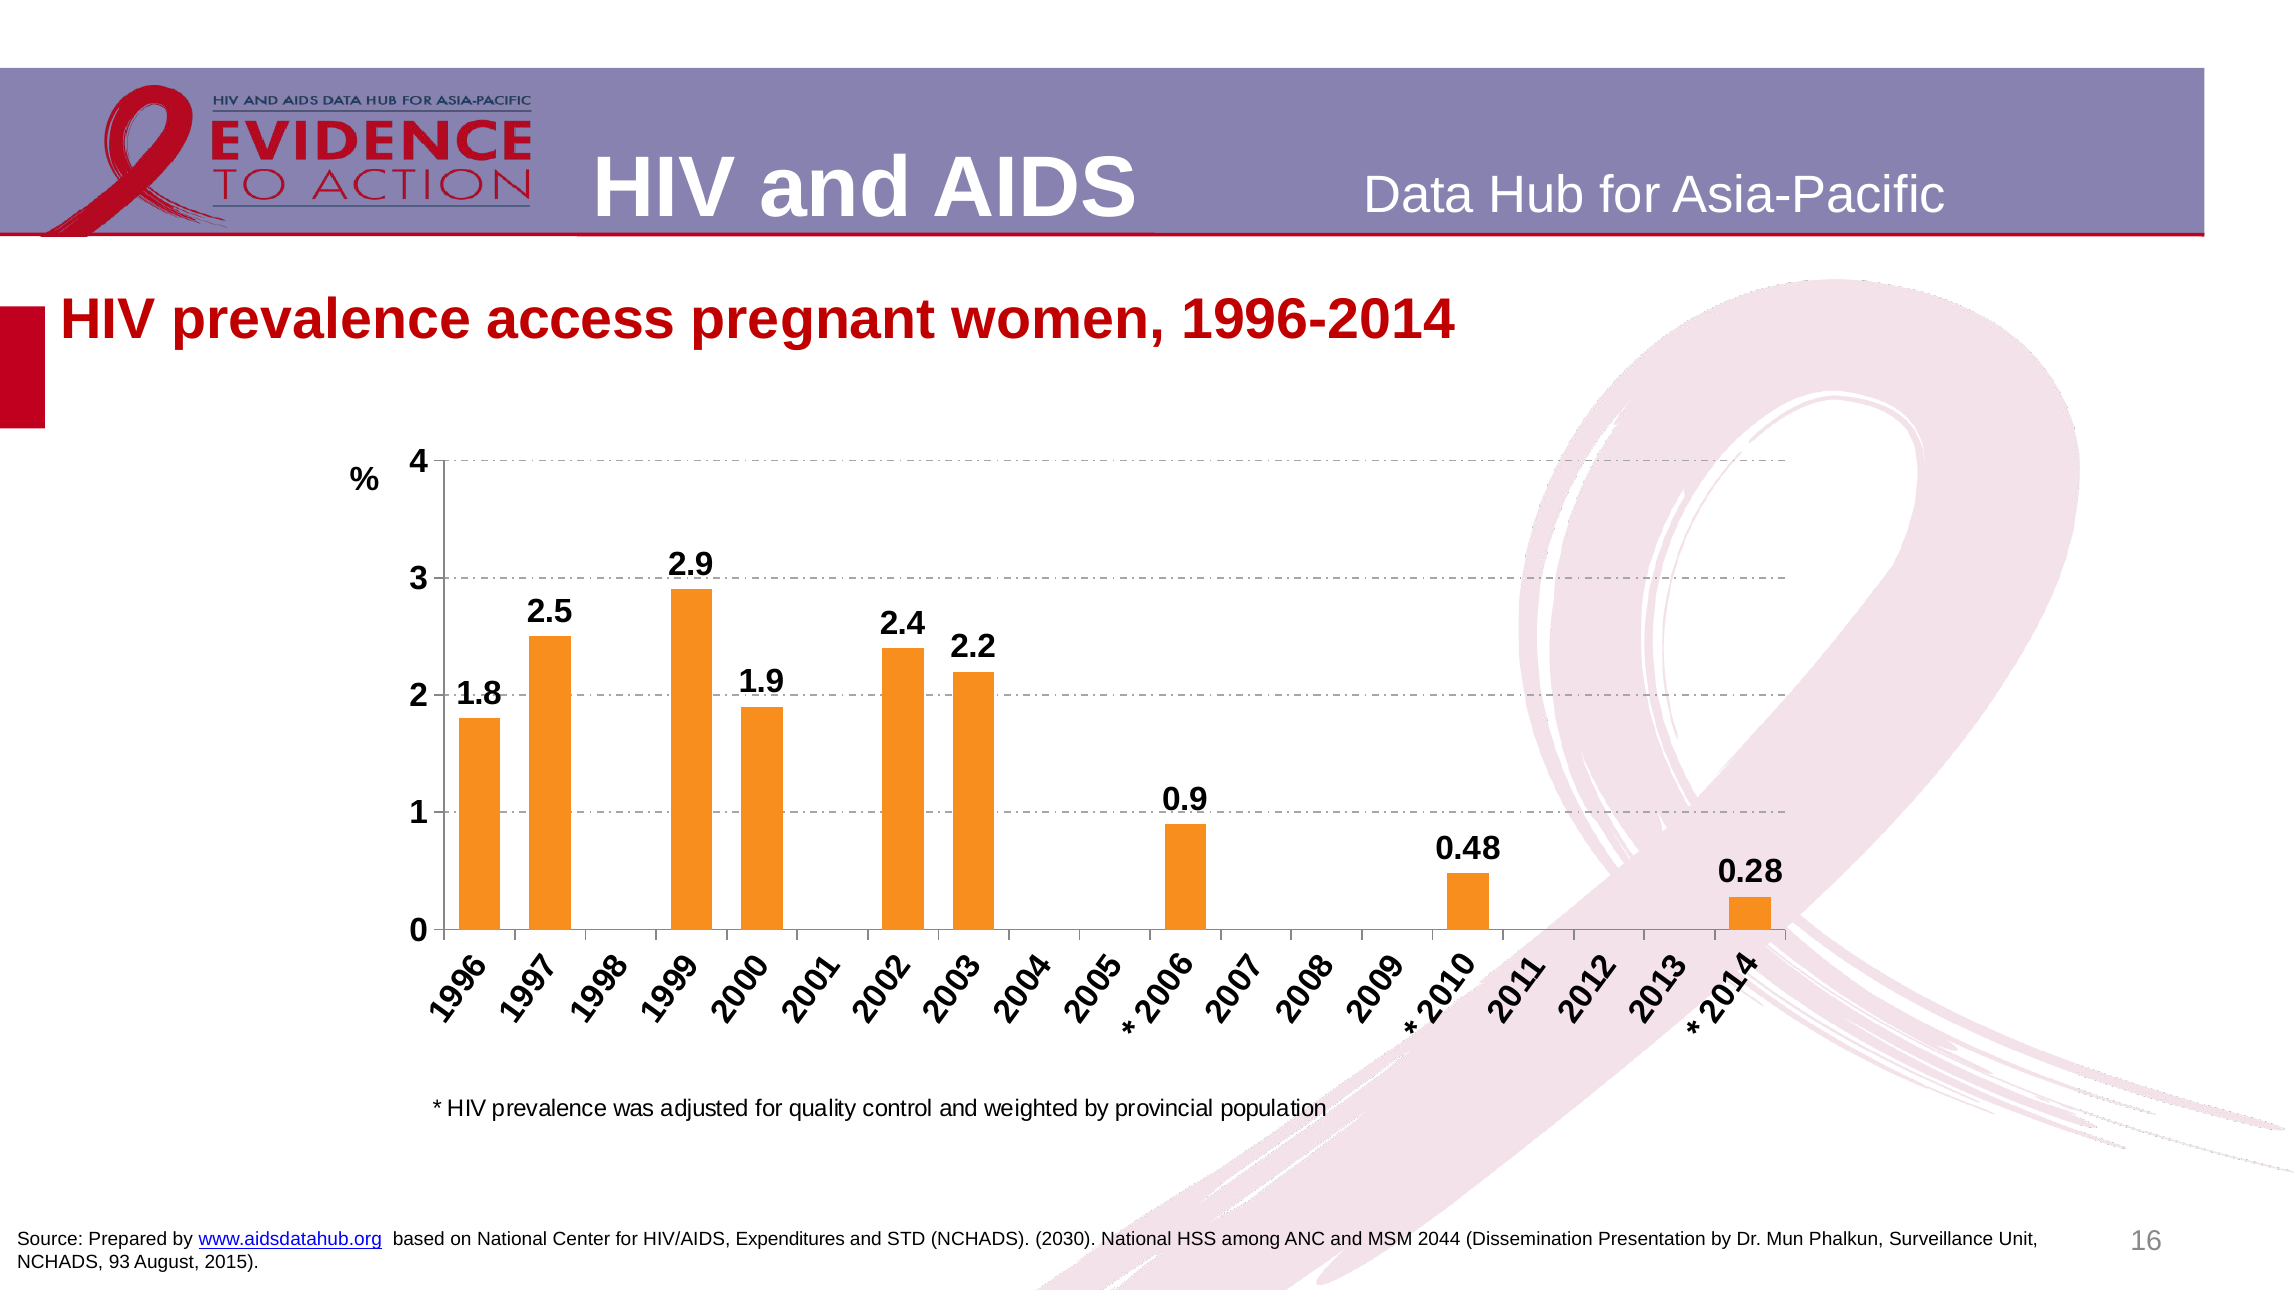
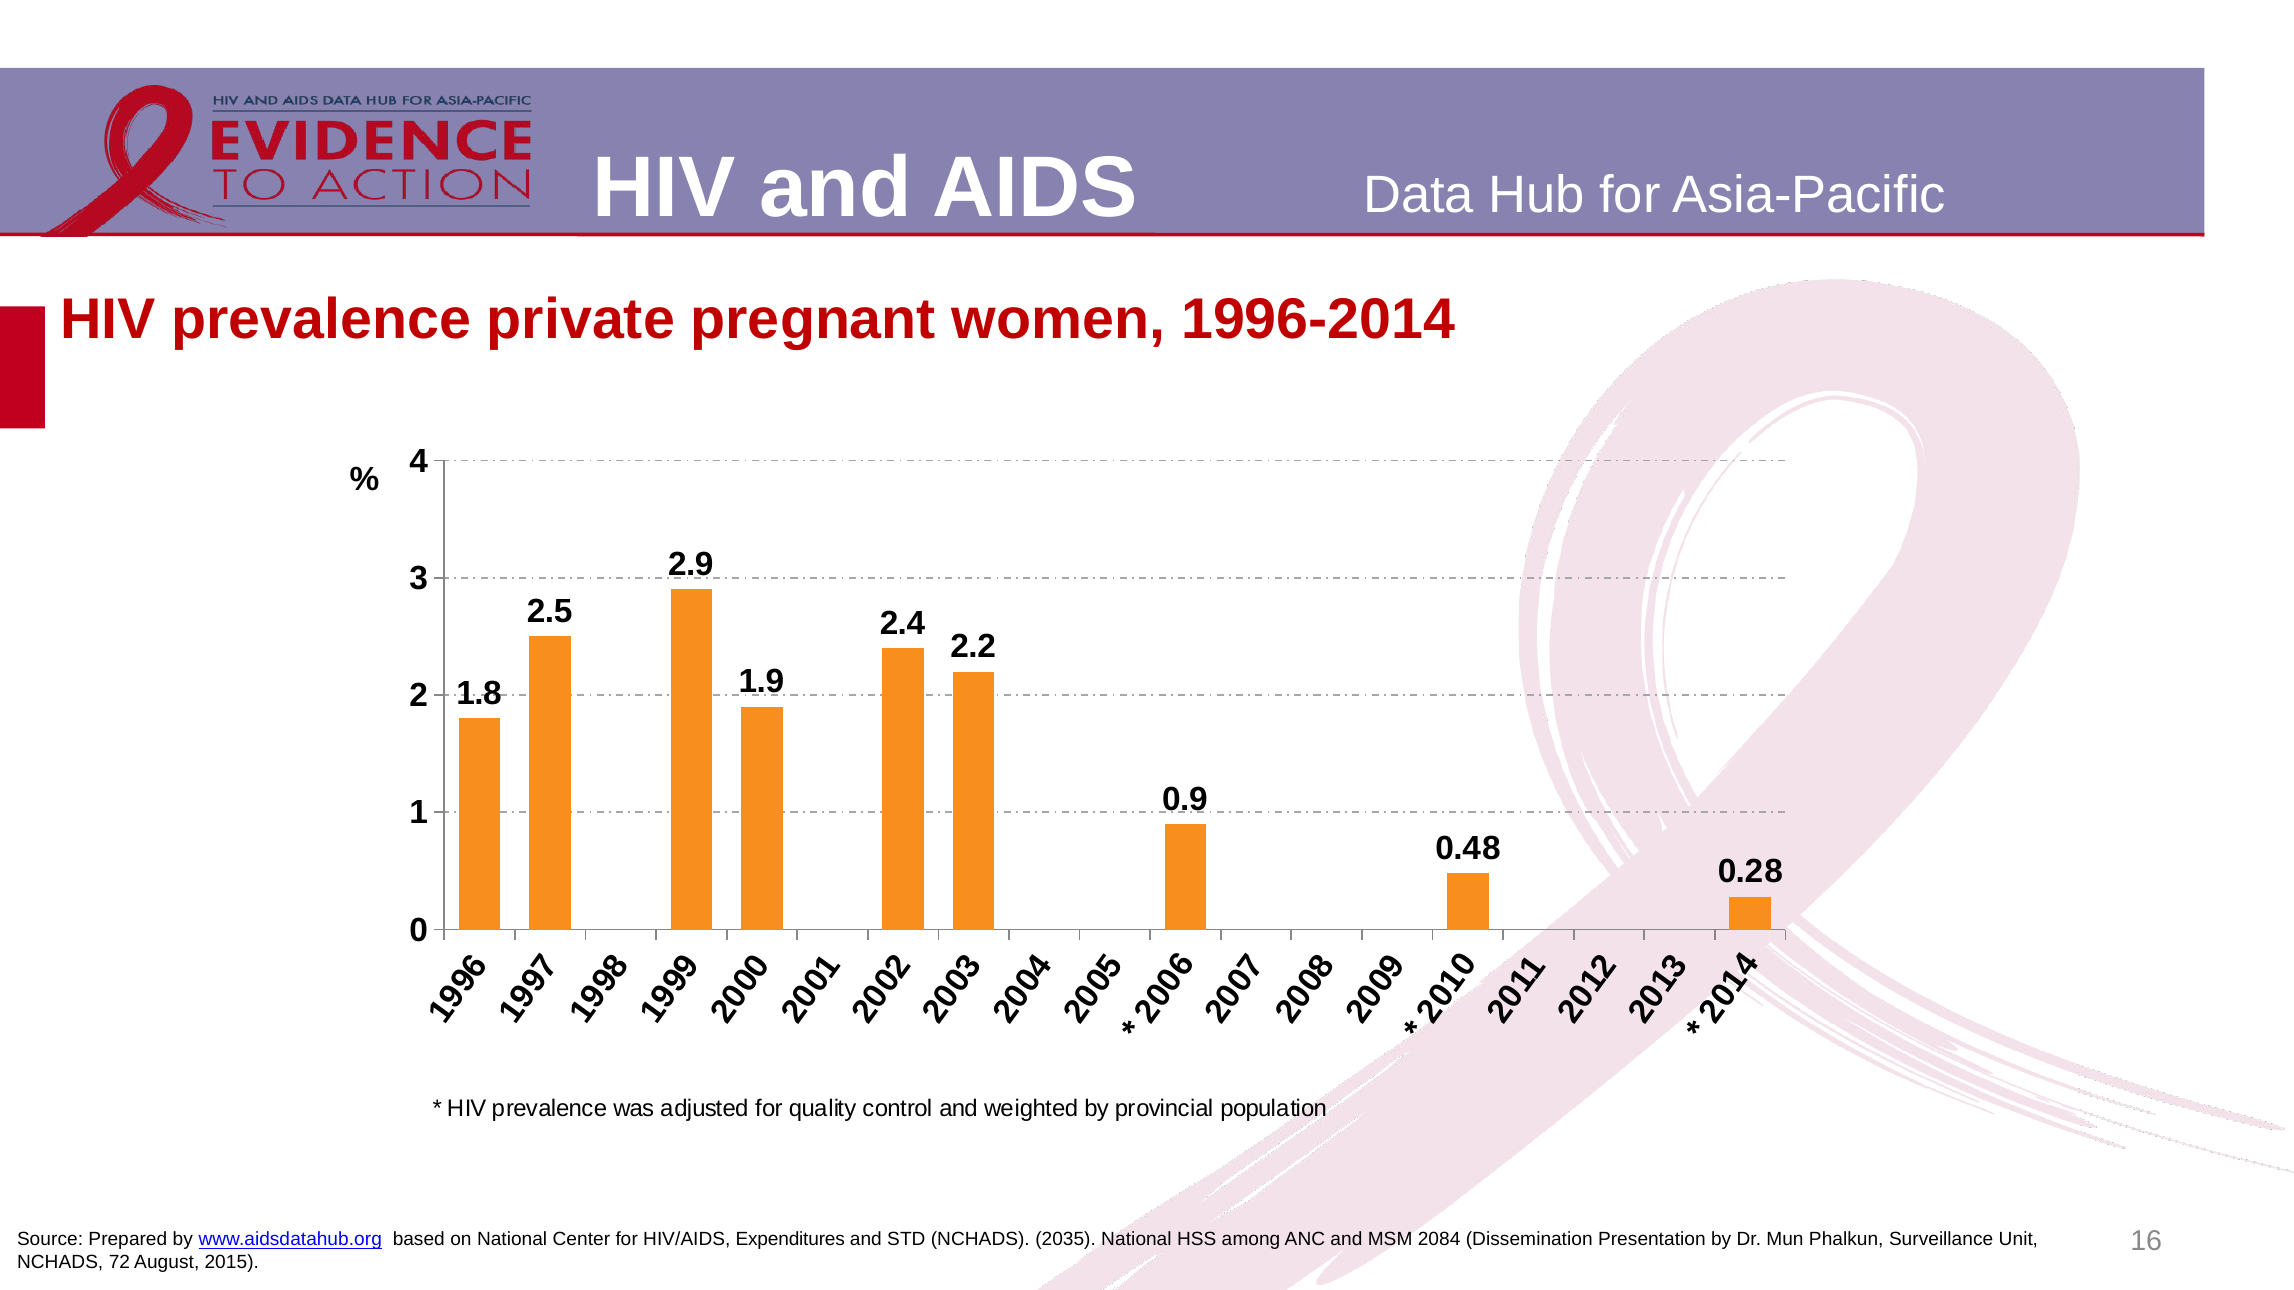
access: access -> private (581, 319)
2030: 2030 -> 2035 (1066, 1240)
2044: 2044 -> 2084 (1439, 1240)
93: 93 -> 72 (119, 1263)
